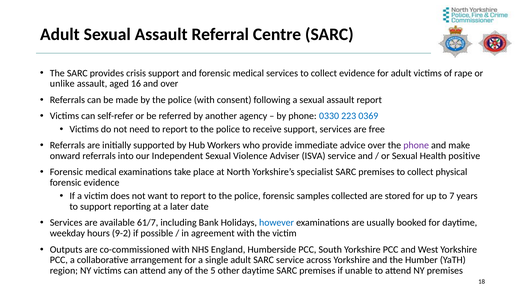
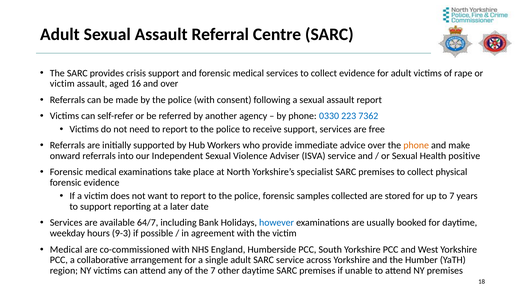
unlike: unlike -> victim (62, 84)
0369: 0369 -> 7362 (368, 116)
phone colour: purple -> orange (416, 146)
61/7: 61/7 -> 64/7 (148, 223)
9-2: 9-2 -> 9-3 (121, 234)
Outputs: Outputs -> Medical (66, 250)
the 5: 5 -> 7 (213, 271)
